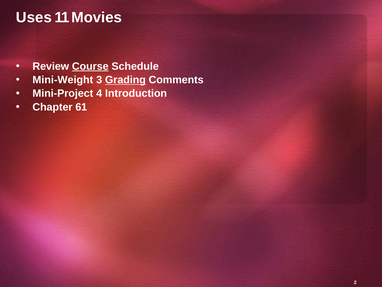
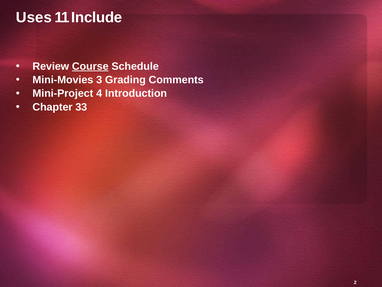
Movies: Movies -> Include (97, 18)
Mini-Weight: Mini-Weight -> Mini-Movies (63, 80)
Grading underline: present -> none (125, 80)
61: 61 -> 33 (81, 107)
